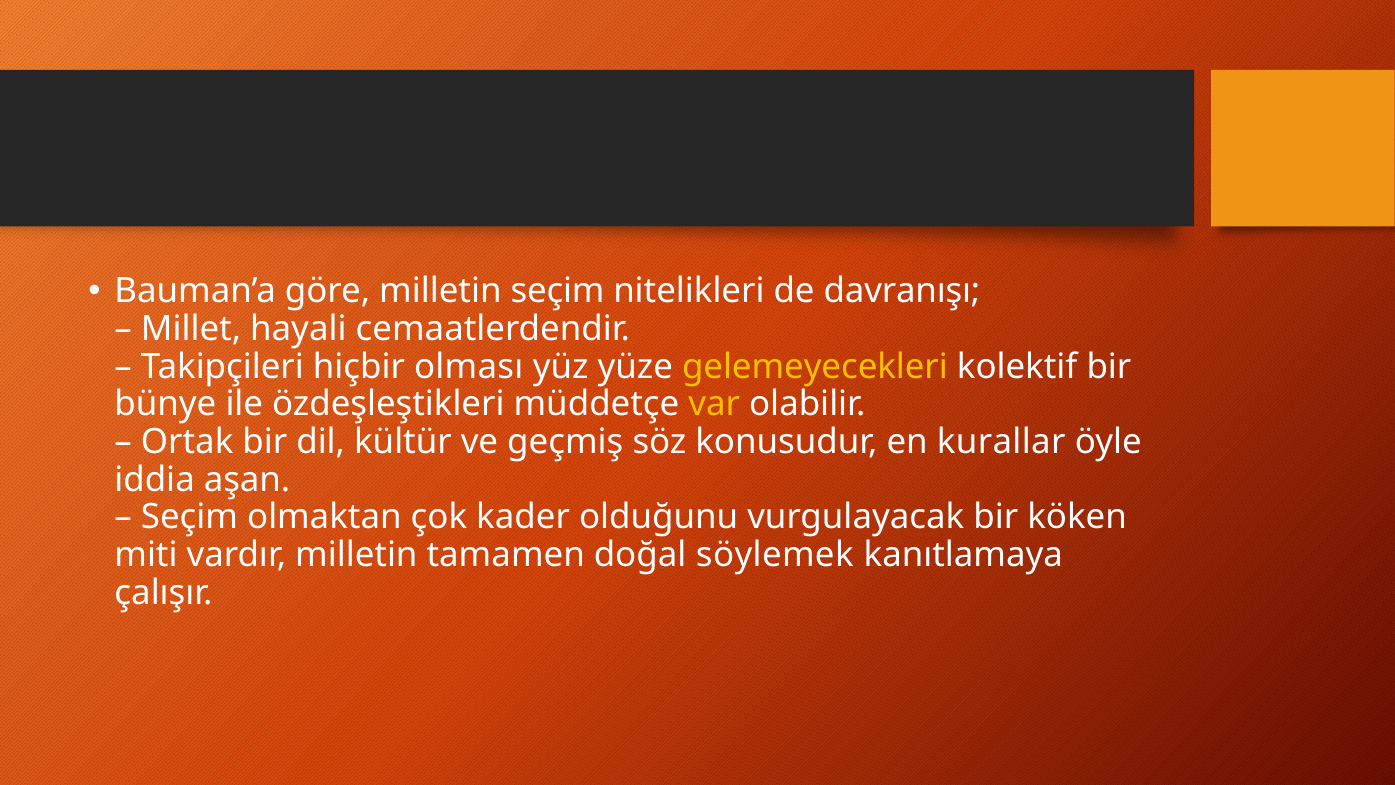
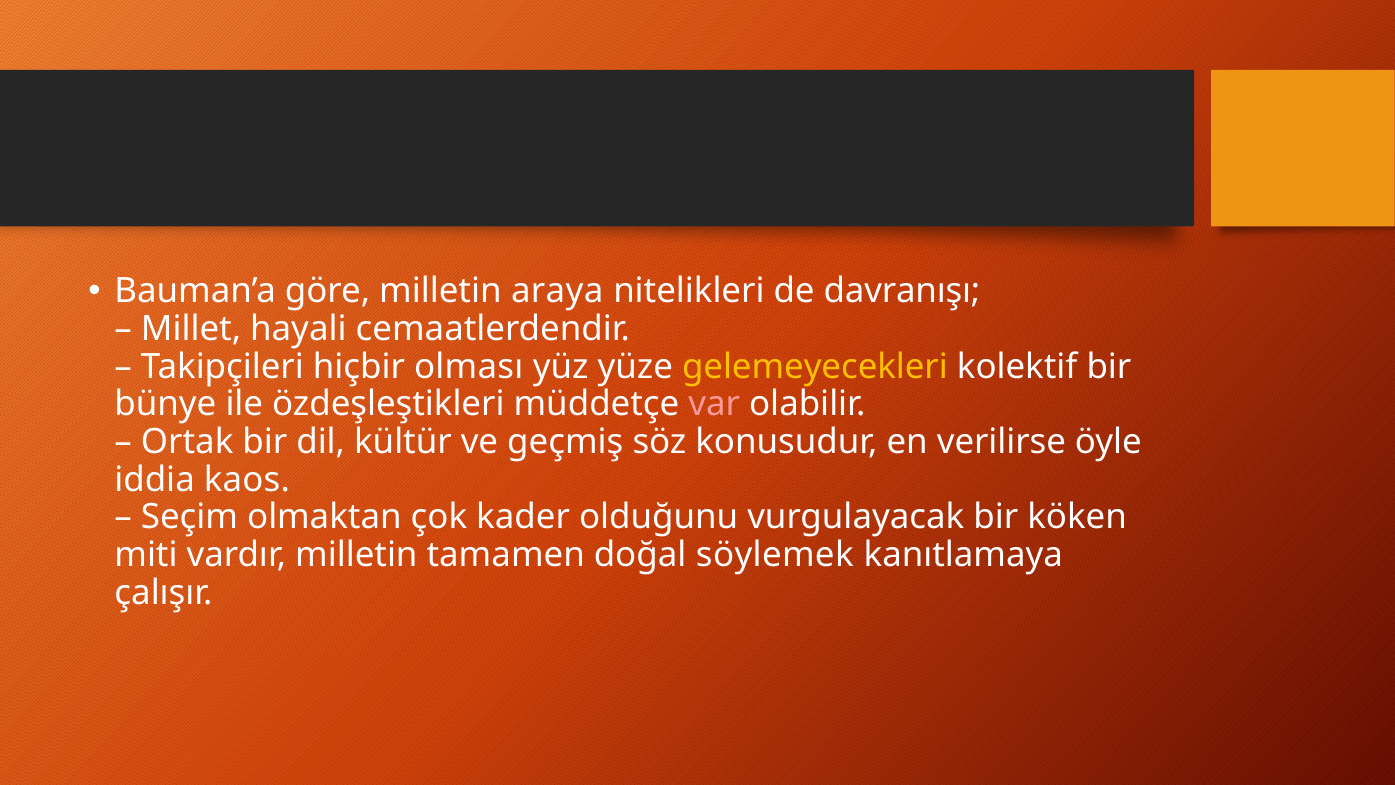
milletin seçim: seçim -> araya (557, 291)
var colour: yellow -> pink (714, 404)
kurallar: kurallar -> verilirse (1001, 442)
aşan: aşan -> kaos (247, 479)
